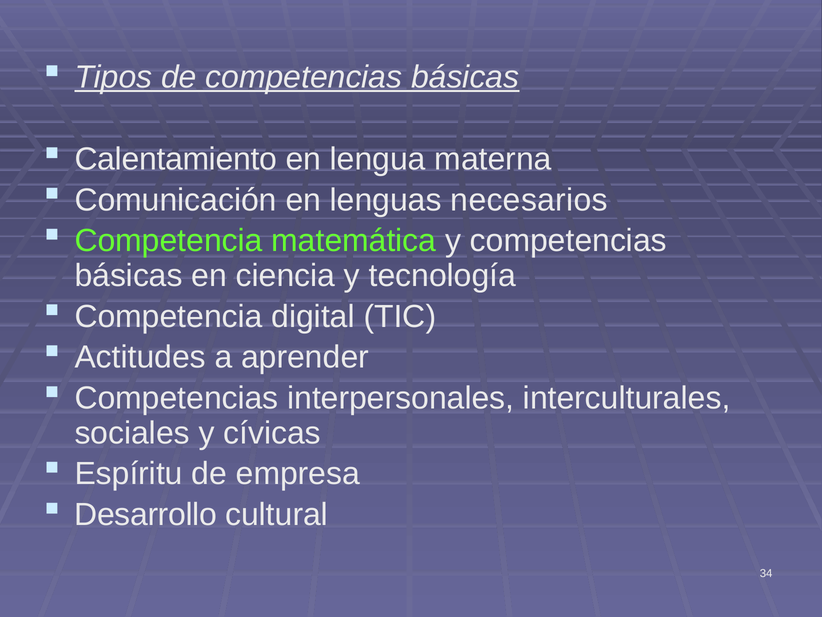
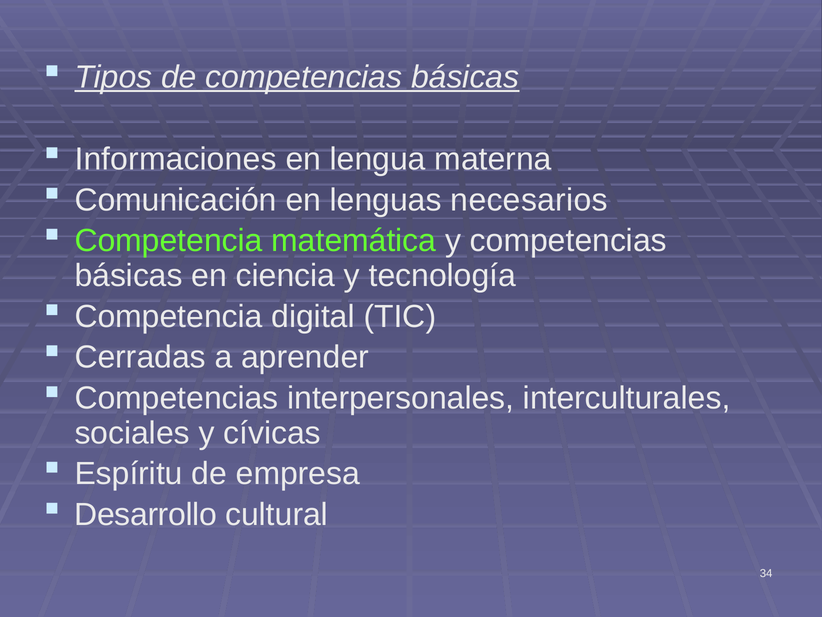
Calentamiento: Calentamiento -> Informaciones (176, 159)
Actitudes: Actitudes -> Cerradas (140, 357)
